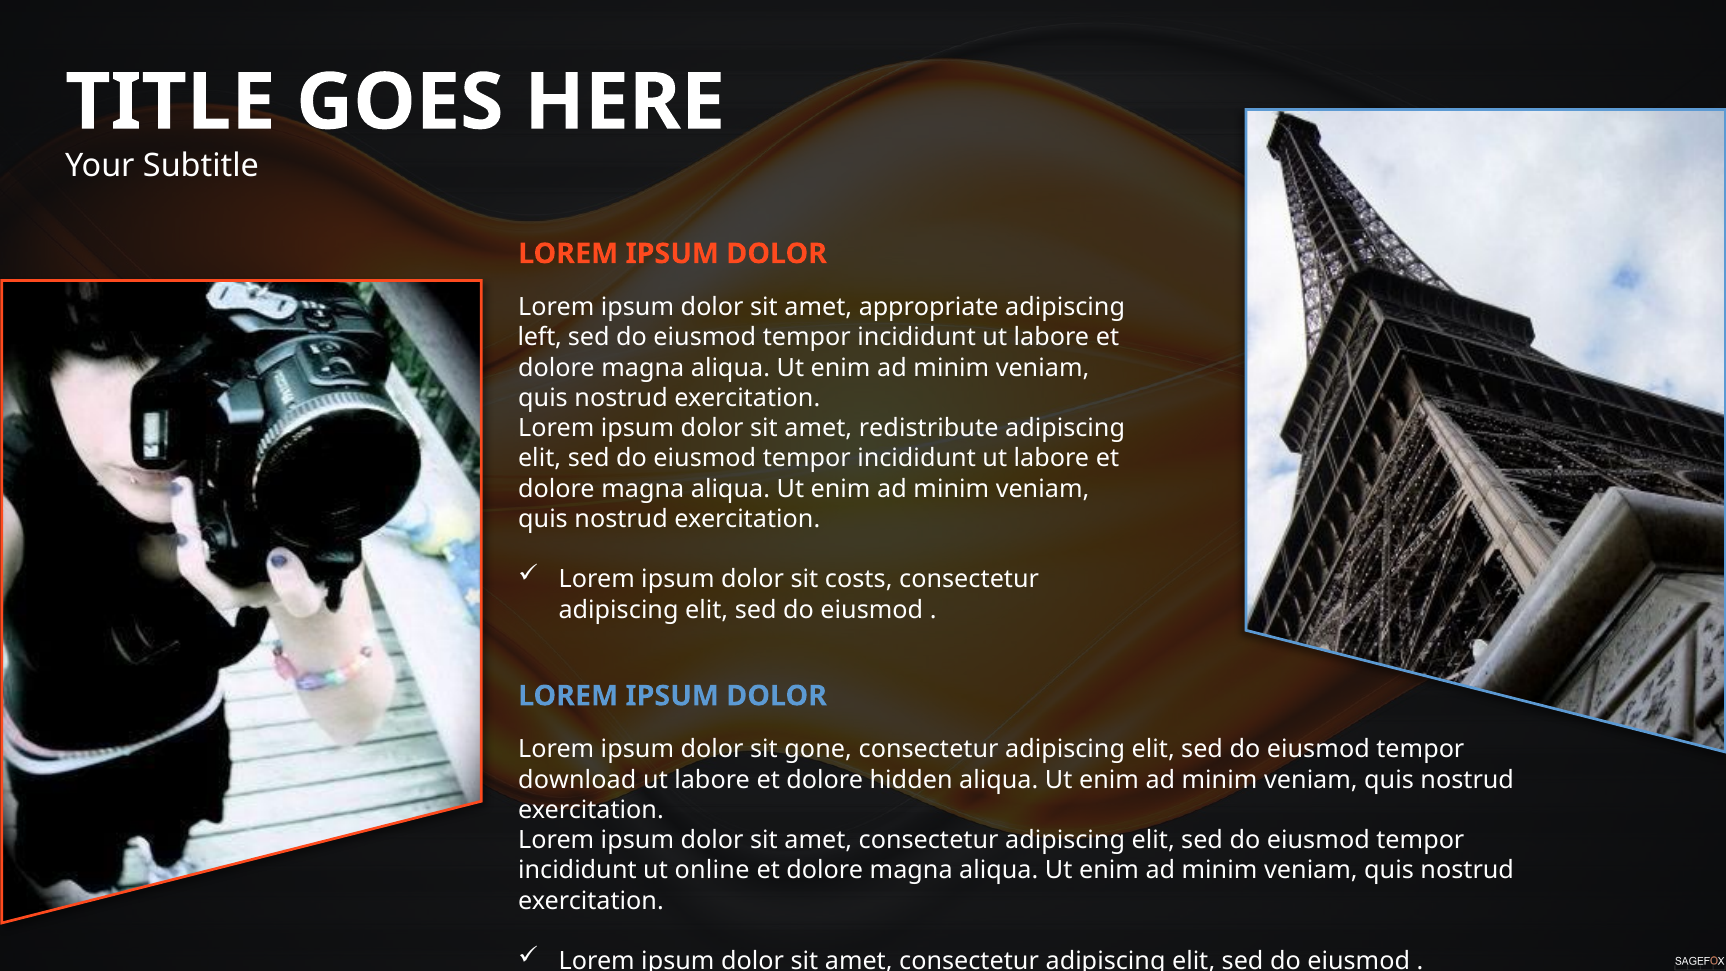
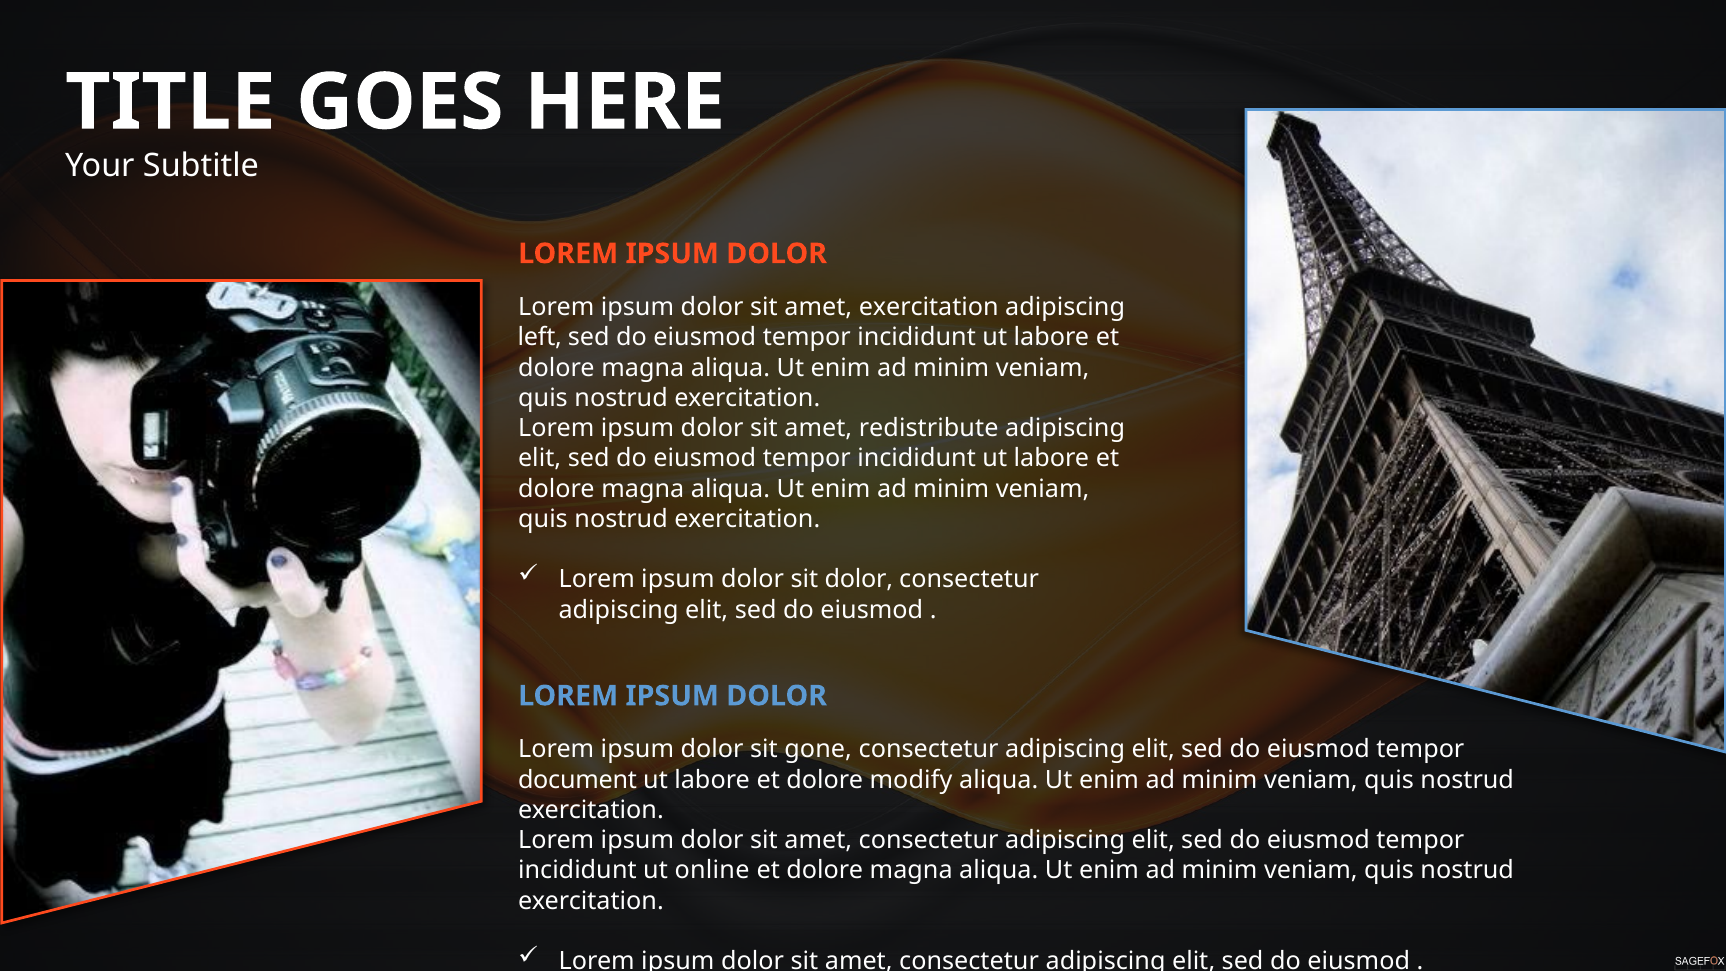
amet appropriate: appropriate -> exercitation (929, 307)
sit costs: costs -> dolor (859, 579)
download: download -> document (578, 780)
hidden: hidden -> modify (911, 780)
